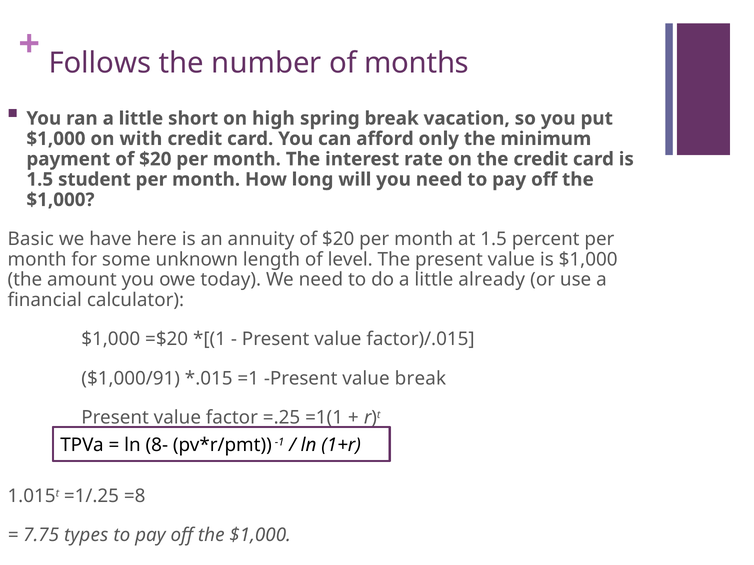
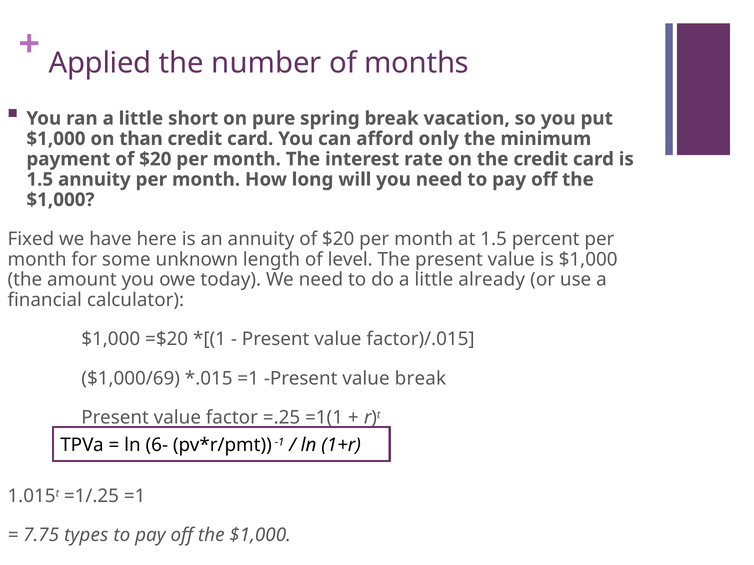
Follows: Follows -> Applied (100, 63)
high: high -> pure (274, 119)
with: with -> than (141, 139)
1.5 student: student -> annuity (94, 180)
Basic: Basic -> Fixed (31, 239)
$1,000/91: $1,000/91 -> $1,000/69 (131, 379)
8-: 8- -> 6- (157, 446)
=1/.25 =8: =8 -> =1 (135, 496)
